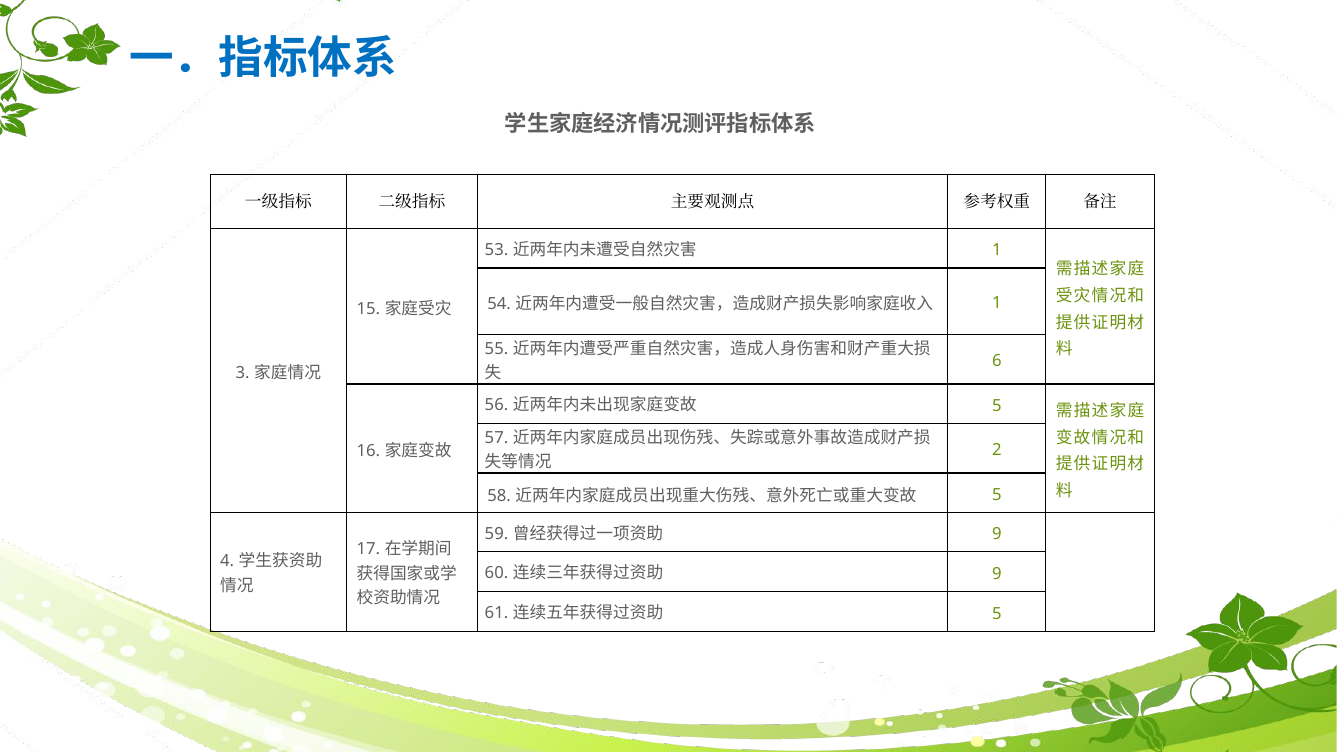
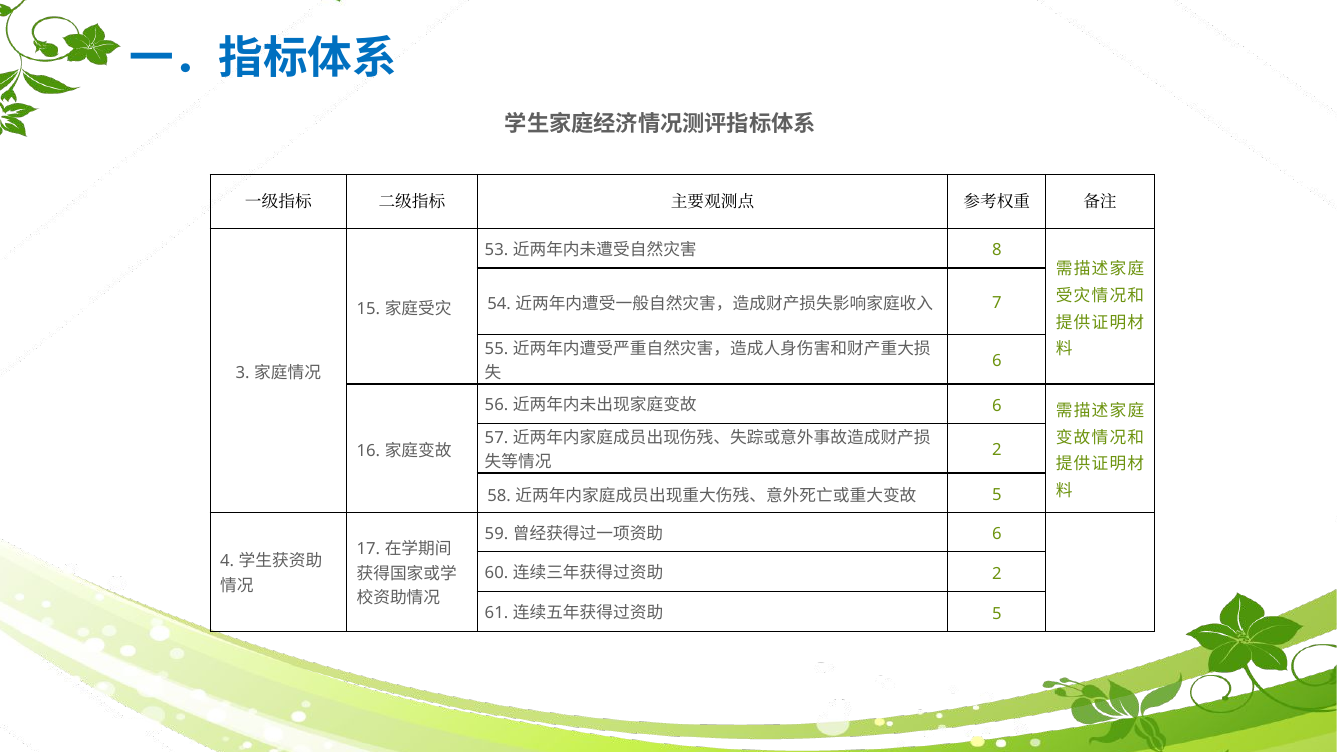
1: 1 -> 8 (997, 250)
1: 1 -> 7 (997, 303)
5: 5 -> 6 (997, 406)
9: 9 -> 6 (997, 534)
9: 9 -> 2 (997, 574)
